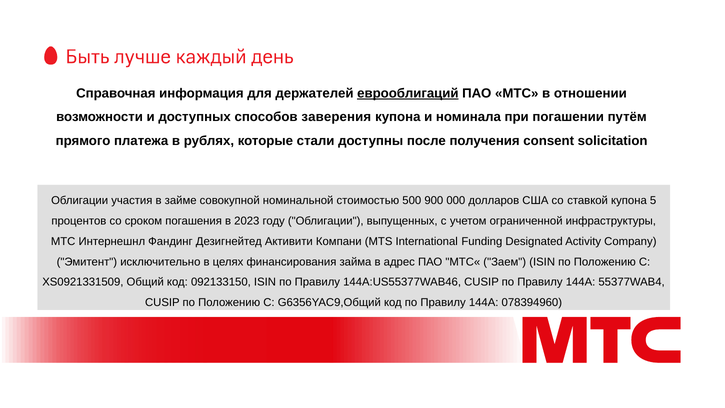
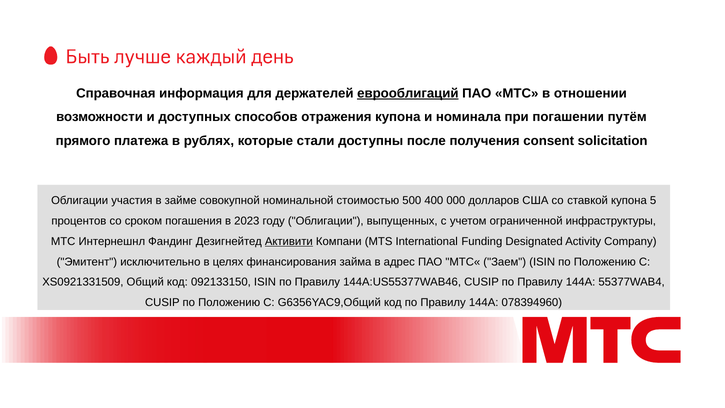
заверения: заверения -> отражения (336, 117)
900: 900 -> 400 (434, 201)
Активити underline: none -> present (289, 241)
